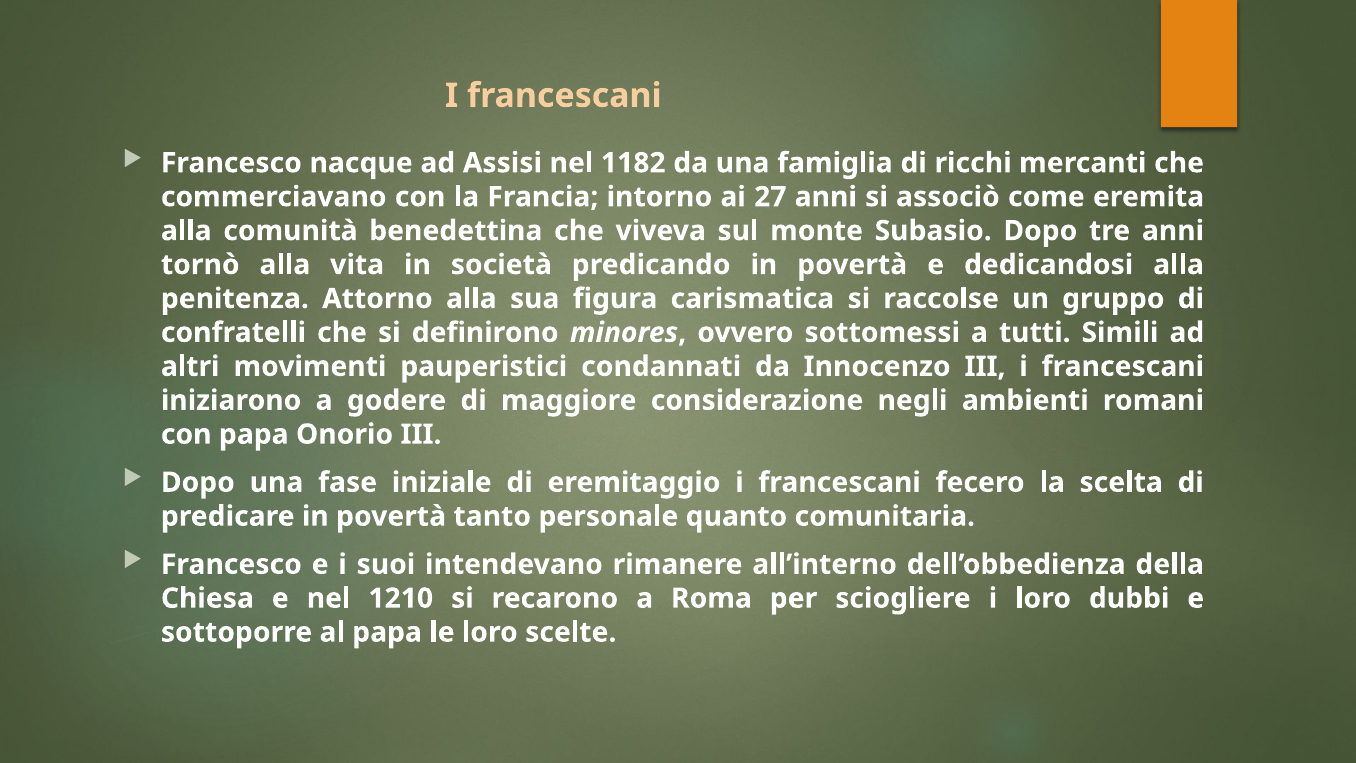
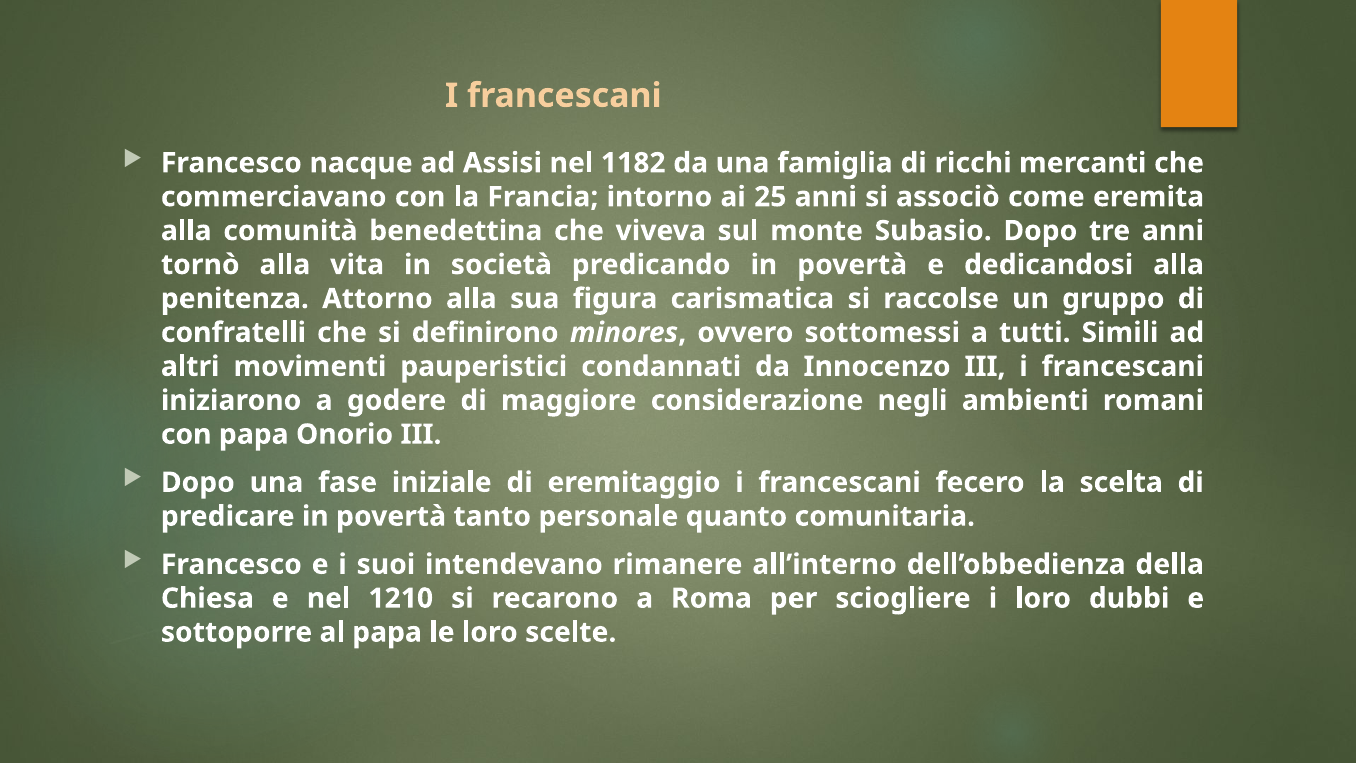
27: 27 -> 25 (770, 197)
